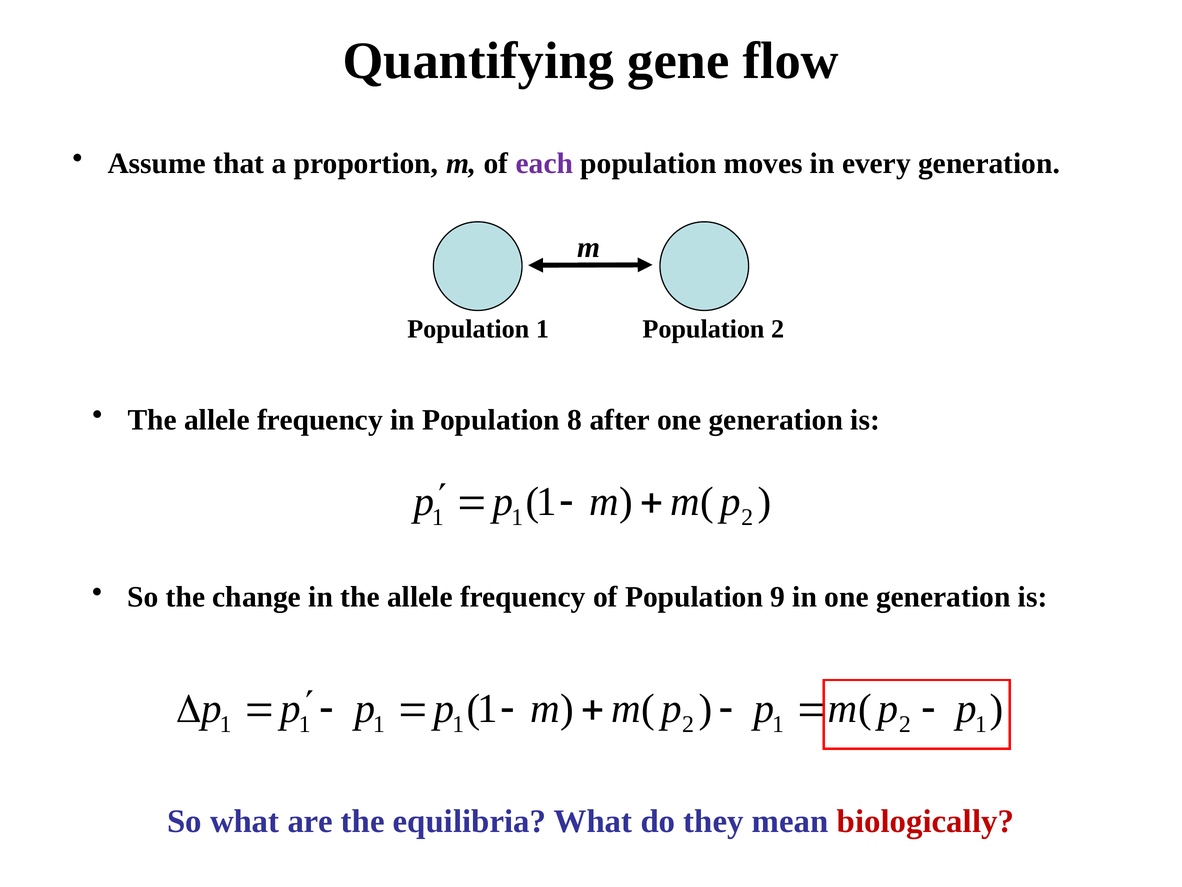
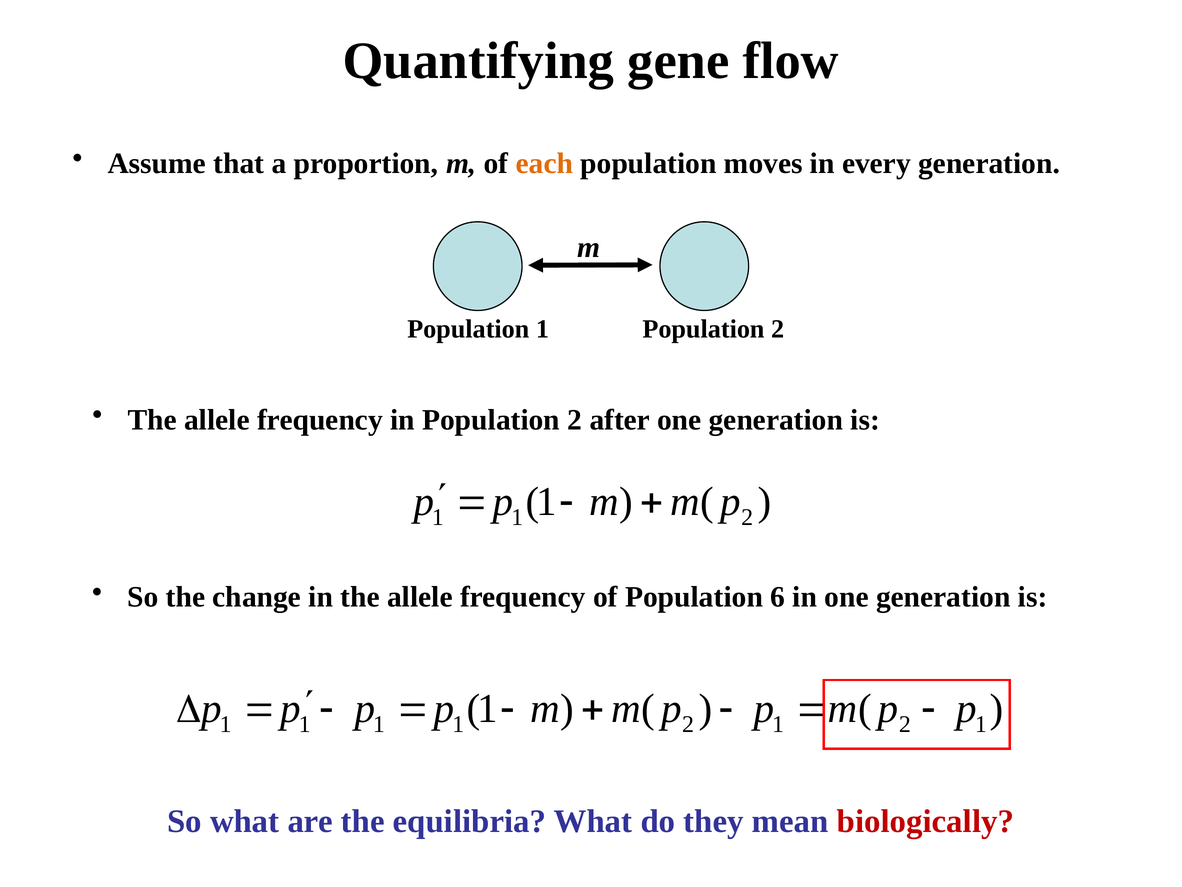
each colour: purple -> orange (544, 163)
in Population 8: 8 -> 2 (575, 420)
9: 9 -> 6 (778, 597)
